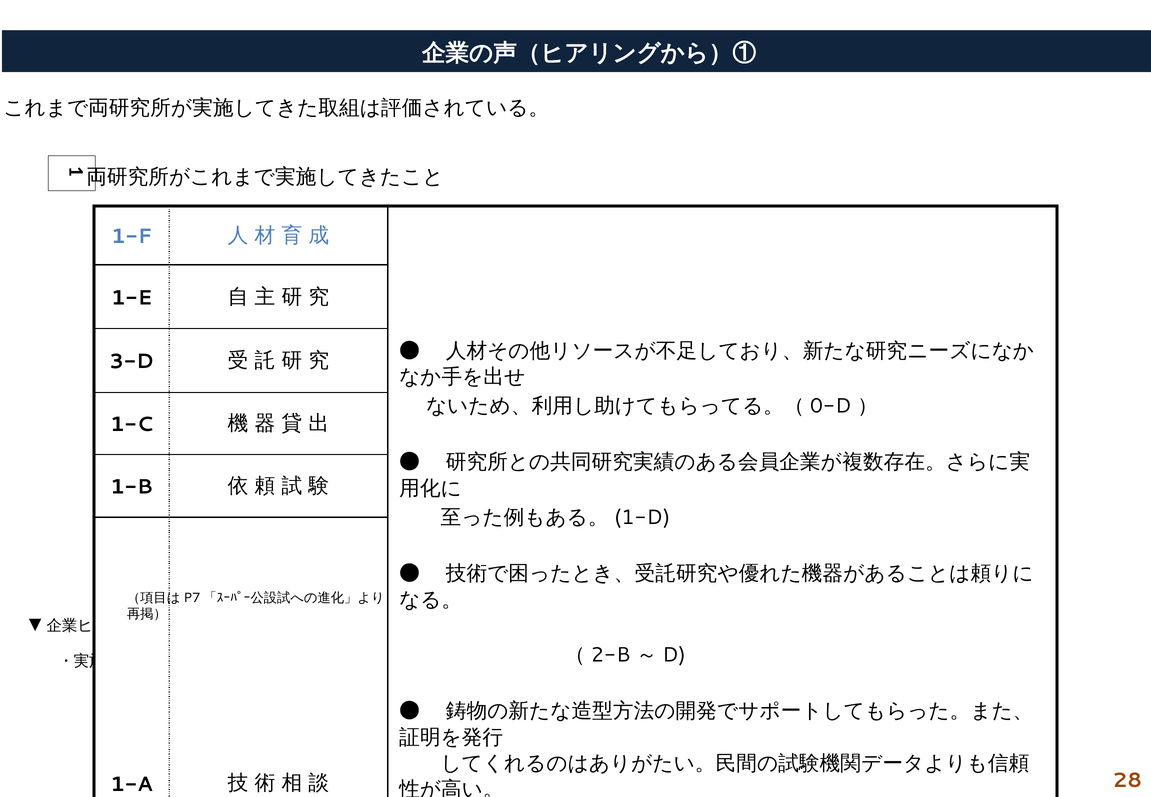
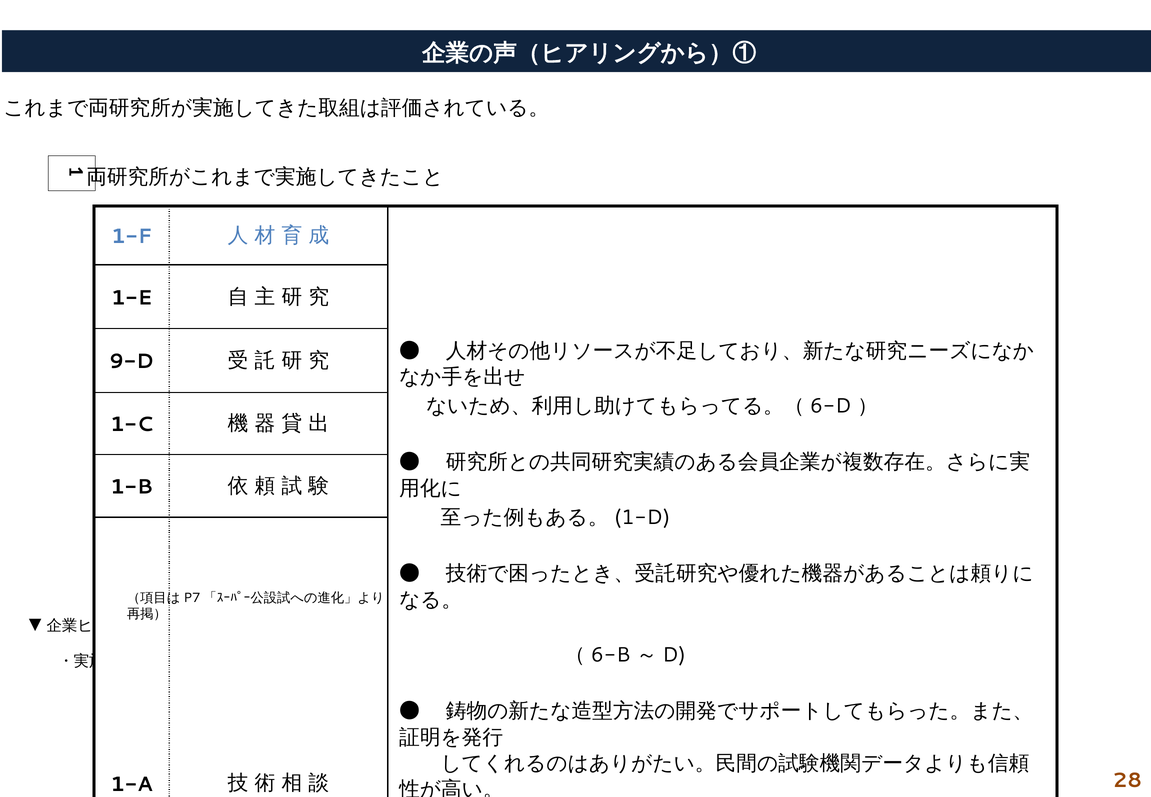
3-D: 3-D -> 9-D (132, 362)
0-D: 0-D -> 6-D (831, 406)
2-B: 2-B -> 6-B (611, 655)
